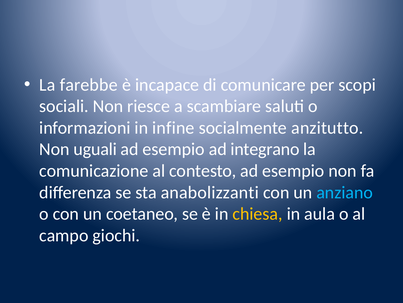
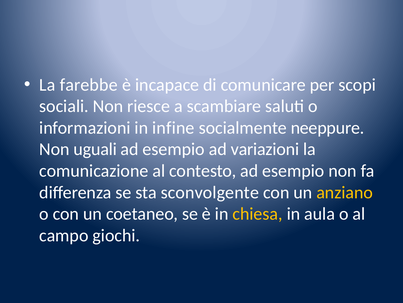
anzitutto: anzitutto -> neeppure (327, 128)
integrano: integrano -> variazioni (265, 149)
anabolizzanti: anabolizzanti -> sconvolgente (210, 192)
anziano colour: light blue -> yellow (345, 192)
